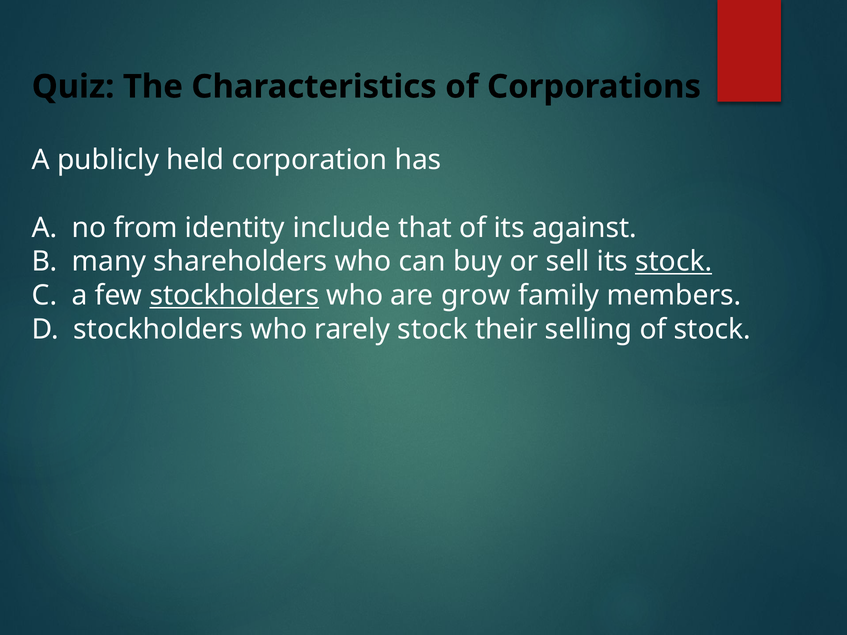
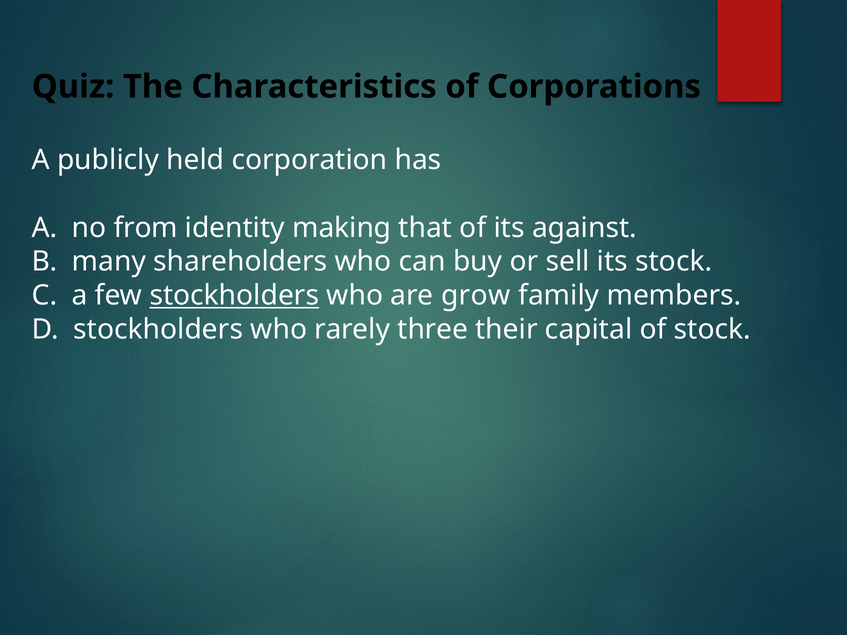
include: include -> making (342, 228)
stock underline: present -> none (674, 262)
rarely stock: stock -> three (433, 329)
selling: selling -> capital (589, 329)
